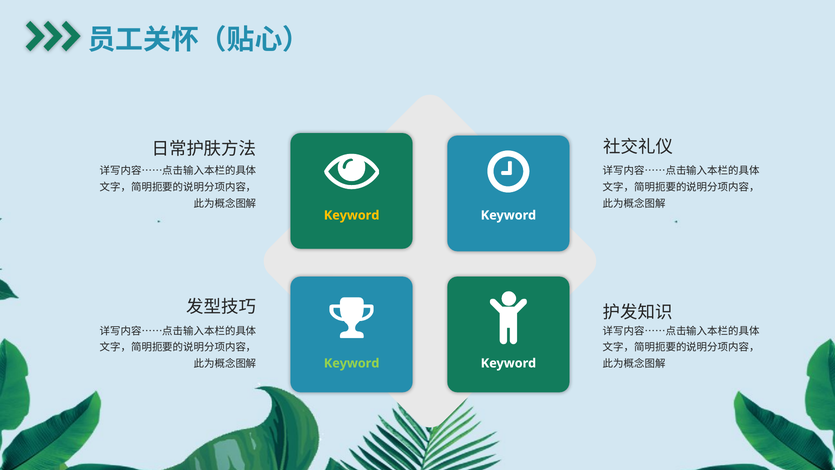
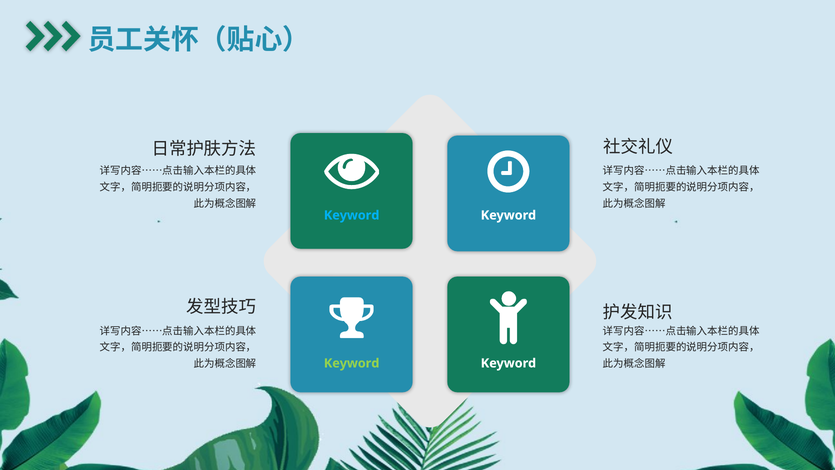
Keyword colour: yellow -> light blue (352, 215)
